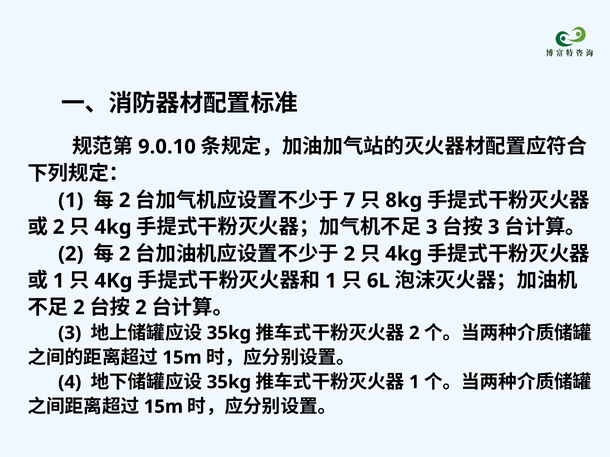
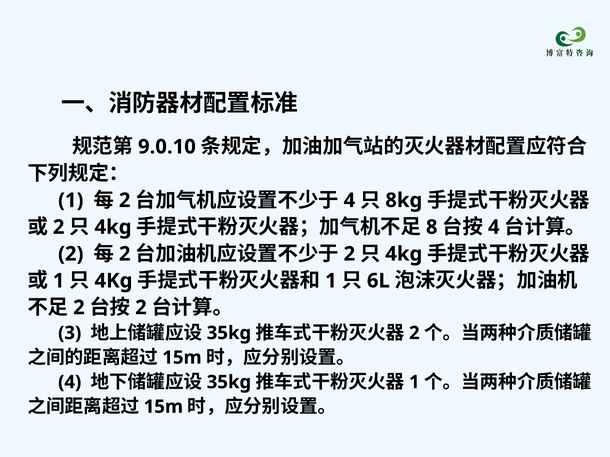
7: 7 -> 4 (349, 201)
3: 3 -> 8 (432, 227)
3: 3 -> 4 (494, 227)
